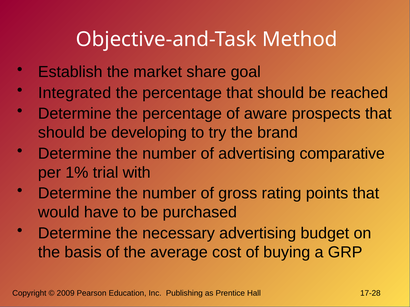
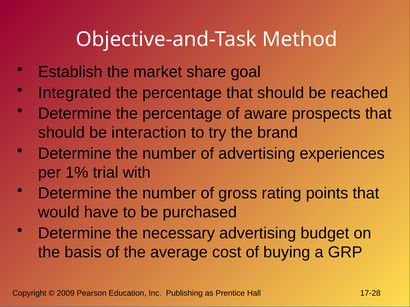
developing: developing -> interaction (149, 133)
comparative: comparative -> experiences (342, 154)
